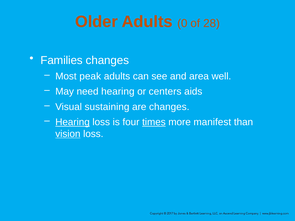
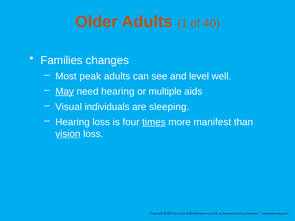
0: 0 -> 1 (182, 23)
28: 28 -> 40 (212, 23)
area: area -> level (199, 76)
May underline: none -> present (65, 92)
centers: centers -> multiple (165, 92)
sustaining: sustaining -> individuals (107, 107)
are changes: changes -> sleeping (169, 107)
Hearing underline: present -> none (73, 122)
